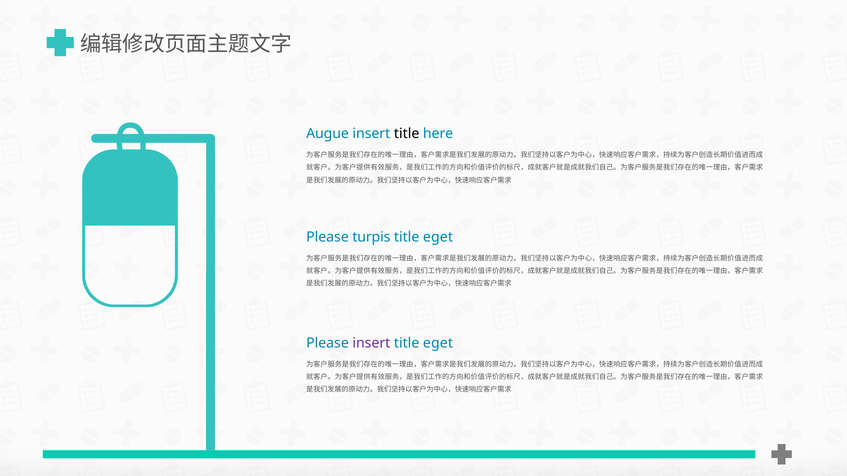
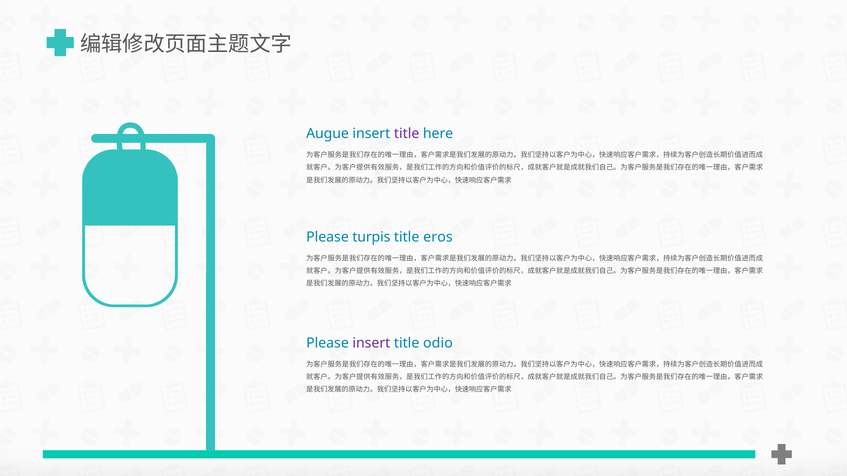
title colour: black -> purple (407, 134)
eget: eget -> eros (438, 237)
eget: eget -> odio (438, 343)
